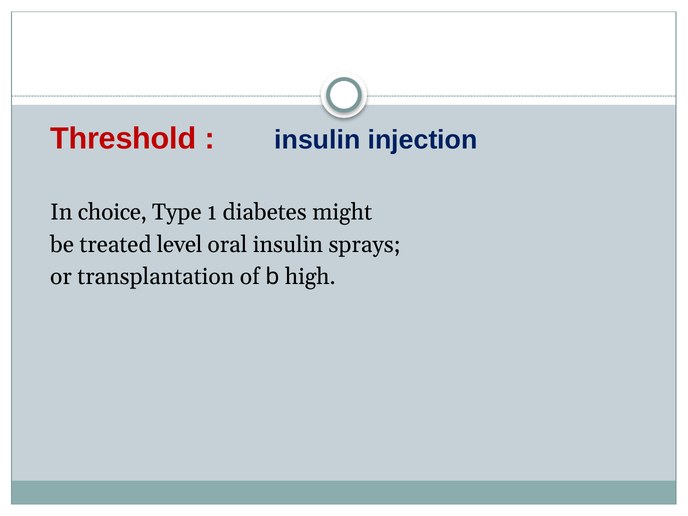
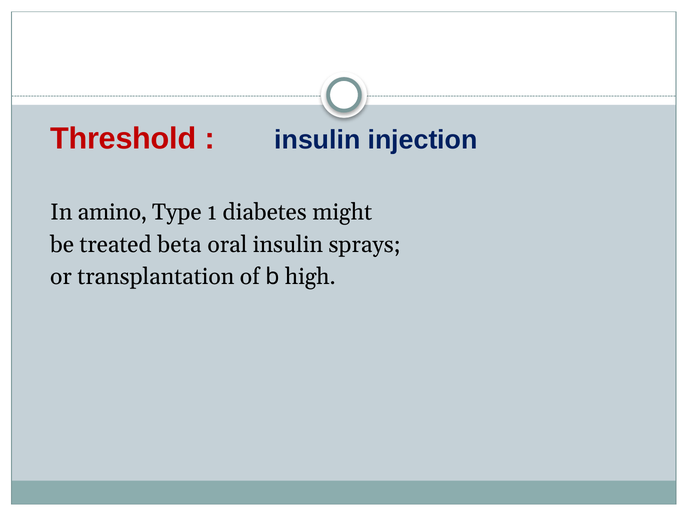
choice: choice -> amino (112, 212)
level: level -> beta (179, 245)
